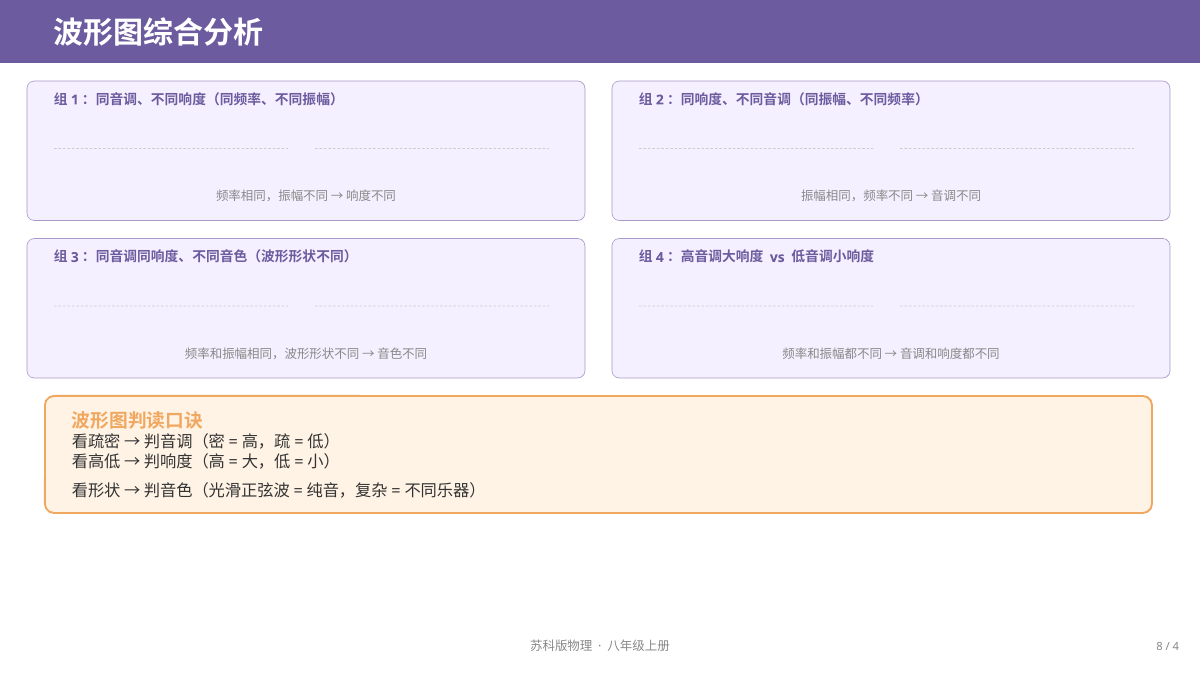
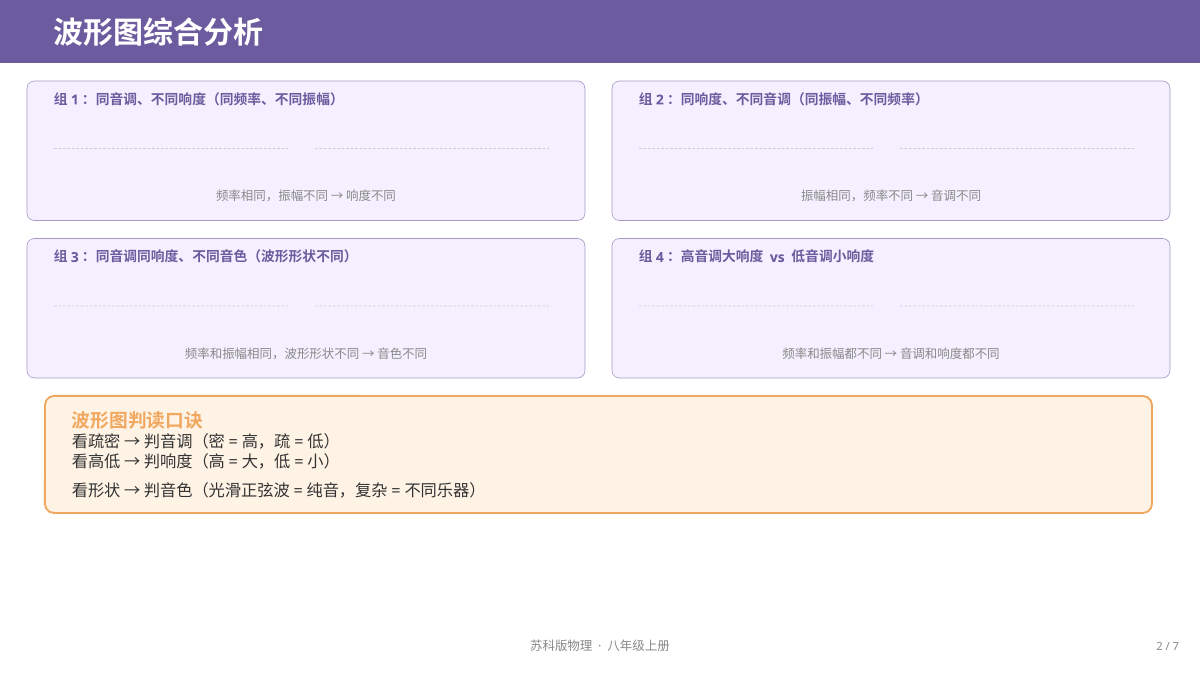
8: 8 -> 2 (1160, 647)
4: 4 -> 7 (1176, 647)
